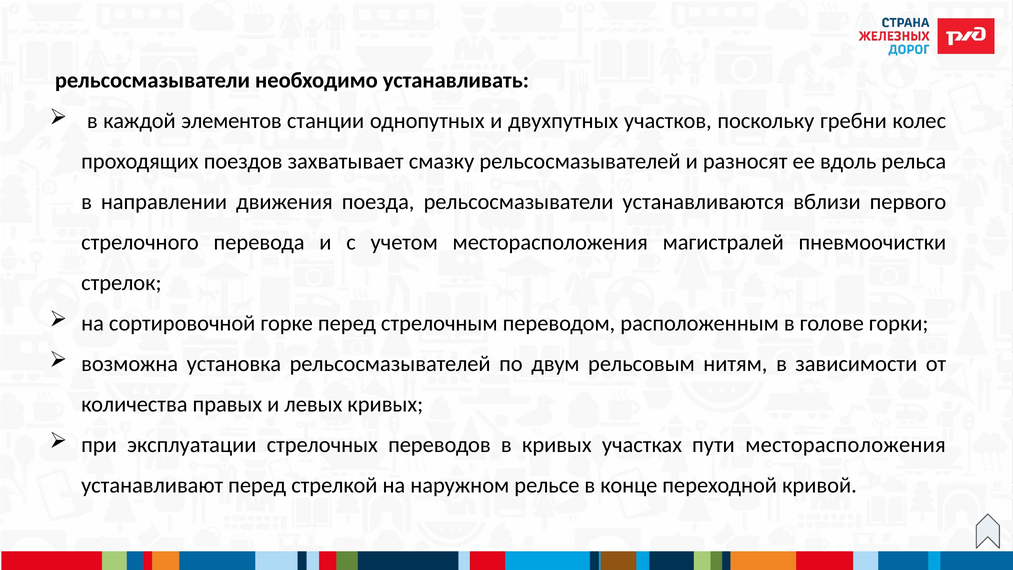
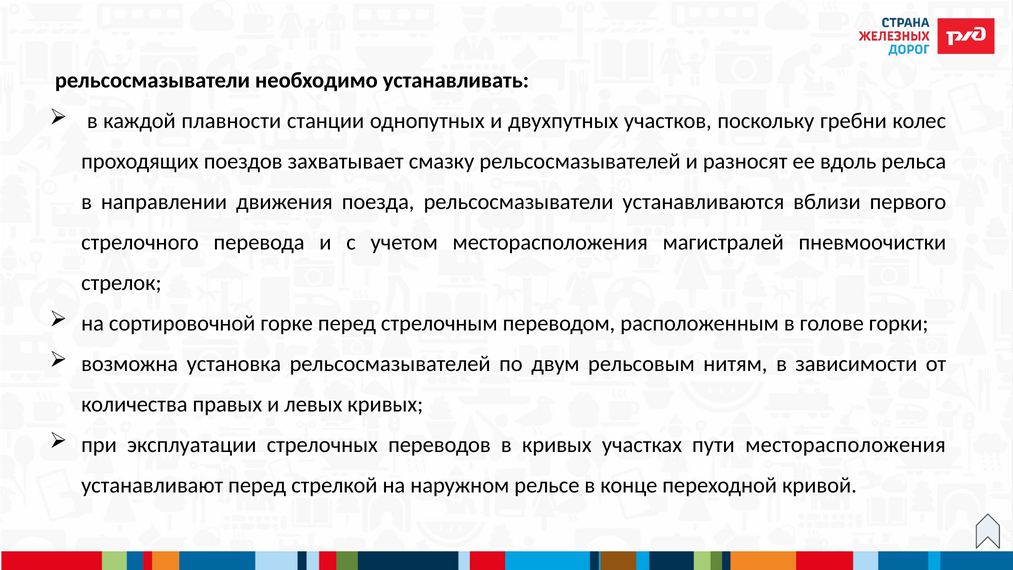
элементов: элементов -> плавности (231, 121)
